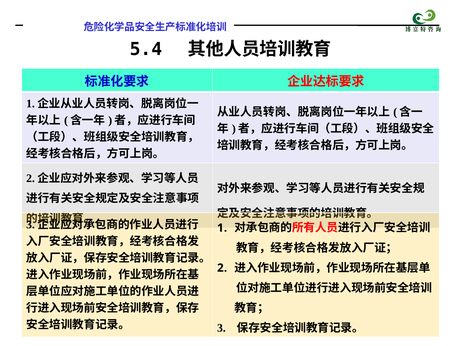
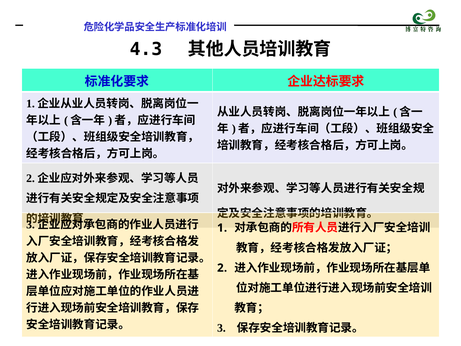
5.4: 5.4 -> 4.3 (146, 49)
